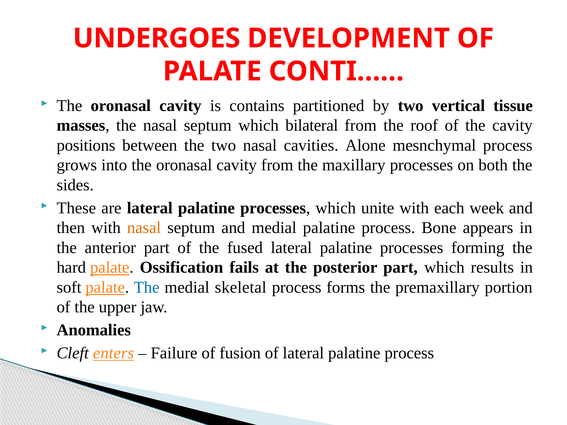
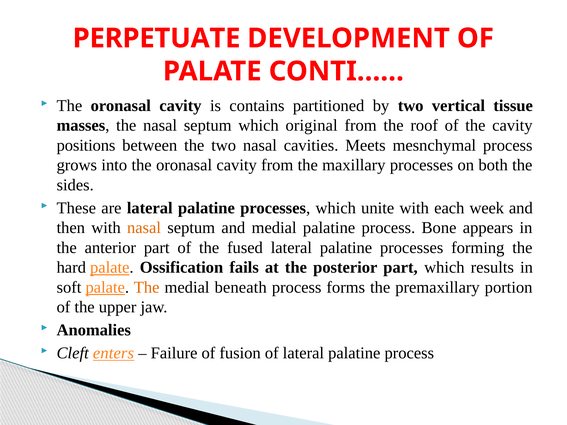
UNDERGOES: UNDERGOES -> PERPETUATE (157, 38)
bilateral: bilateral -> original (312, 126)
Alone: Alone -> Meets (365, 145)
The colour: blue -> orange (147, 287)
skeletal: skeletal -> beneath (241, 287)
